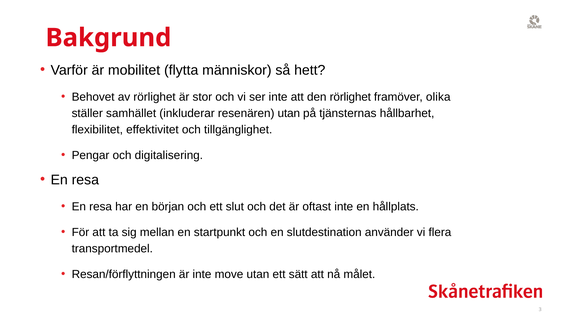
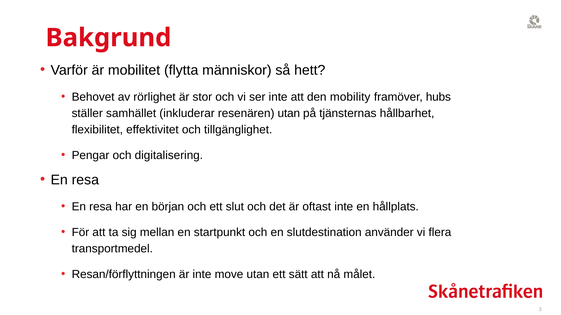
den rörlighet: rörlighet -> mobility (350, 97)
olika: olika -> hubs (438, 97)
